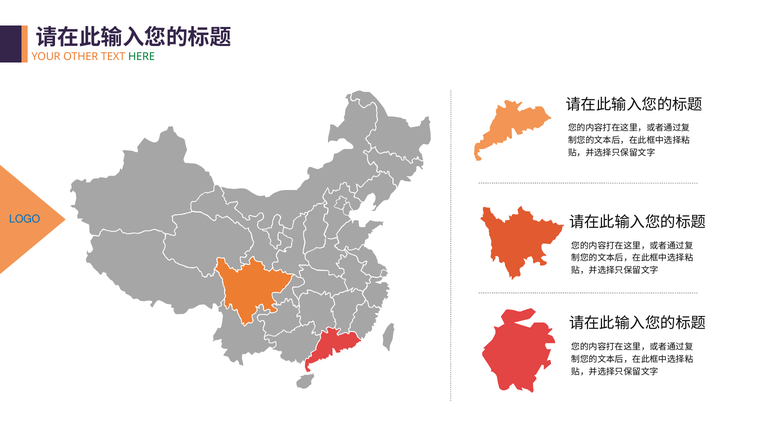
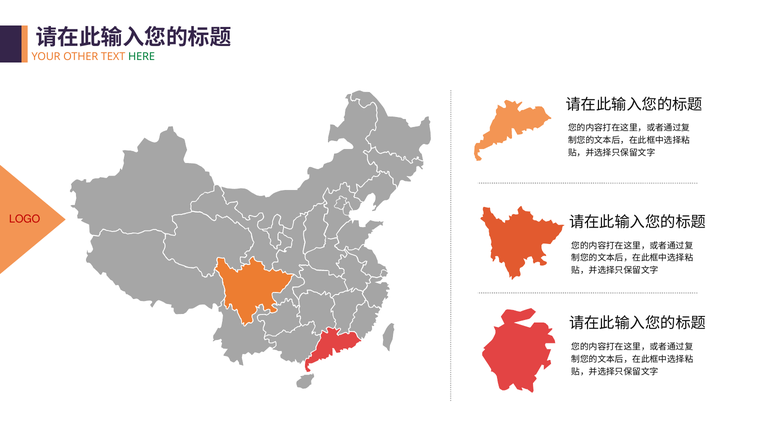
LOGO colour: blue -> red (25, 219)
